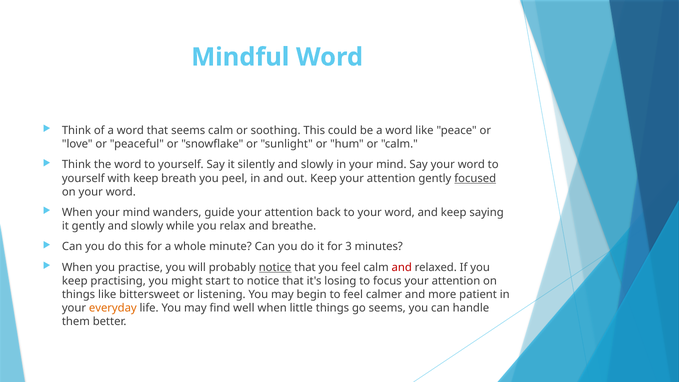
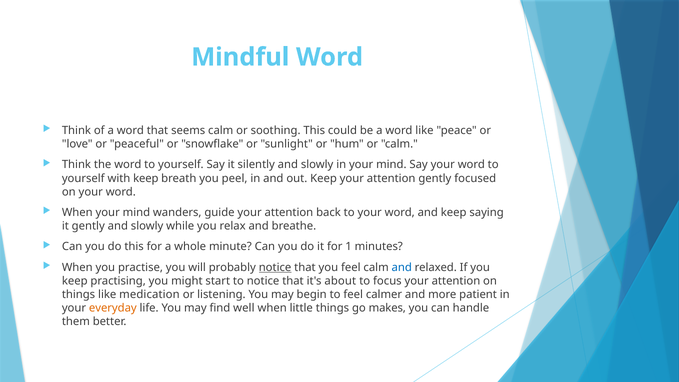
focused underline: present -> none (475, 178)
3: 3 -> 1 (349, 247)
and colour: red -> blue (402, 267)
losing: losing -> about (340, 281)
bittersweet: bittersweet -> medication (149, 294)
go seems: seems -> makes (387, 308)
